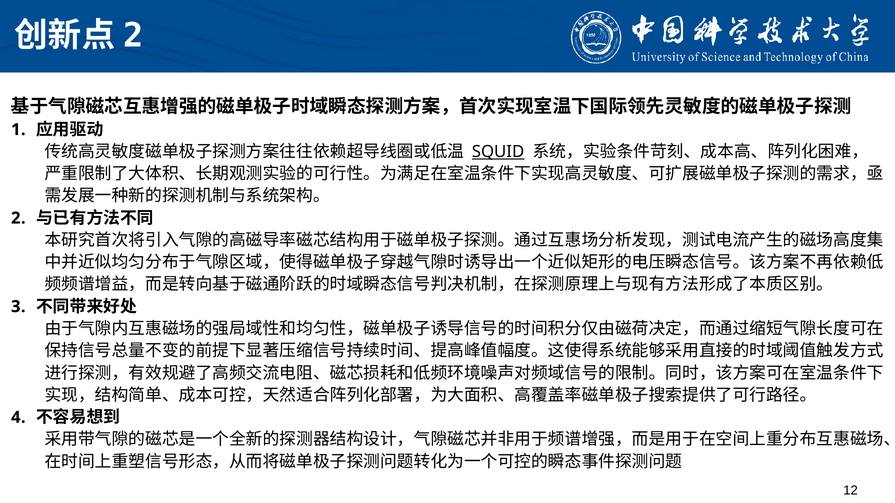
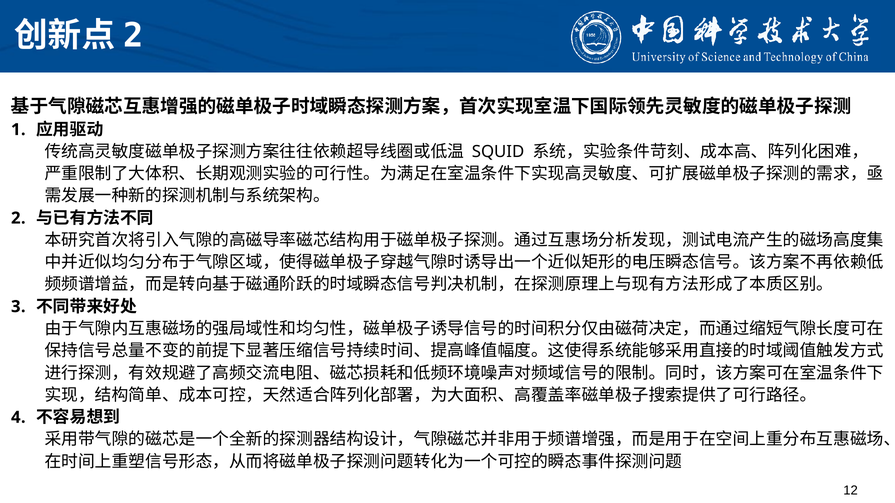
SQUID underline: present -> none (498, 152)
